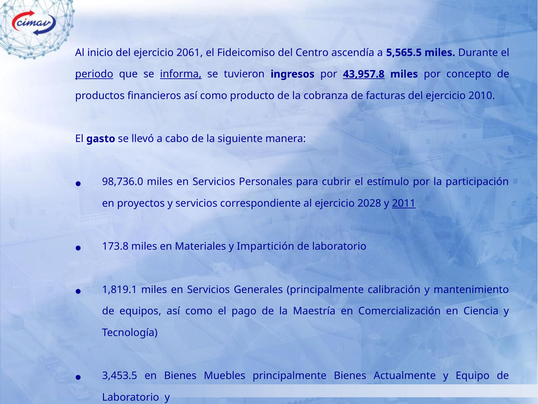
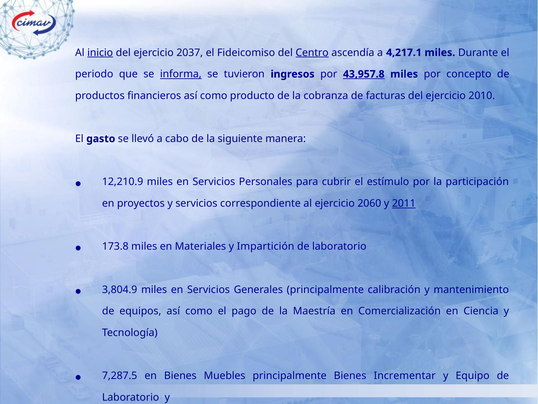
inicio underline: none -> present (100, 53)
2061: 2061 -> 2037 (190, 53)
Centro underline: none -> present (312, 53)
5,565.5: 5,565.5 -> 4,217.1 (404, 53)
periodo underline: present -> none (94, 74)
98,736.0: 98,736.0 -> 12,210.9 (123, 182)
2028: 2028 -> 2060 (369, 203)
1,819.1: 1,819.1 -> 3,804.9 (120, 289)
3,453.5: 3,453.5 -> 7,287.5 (120, 375)
Actualmente: Actualmente -> Incrementar (405, 375)
